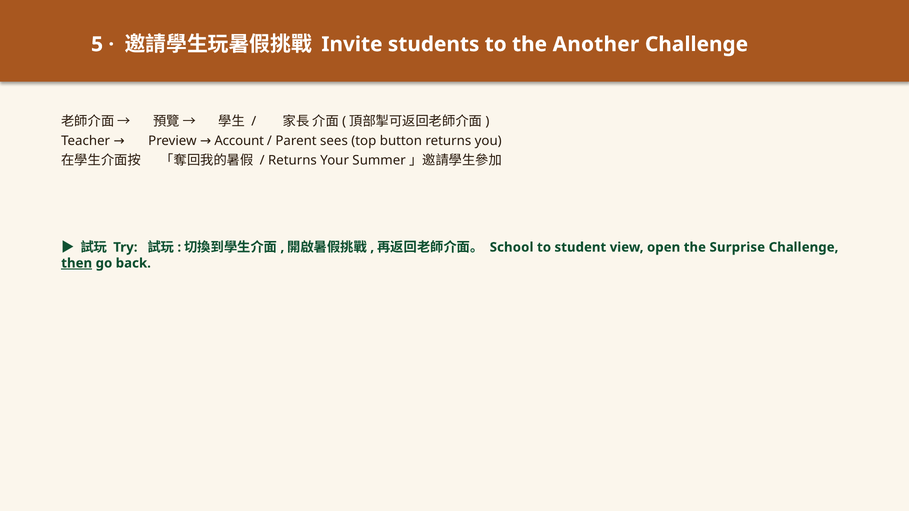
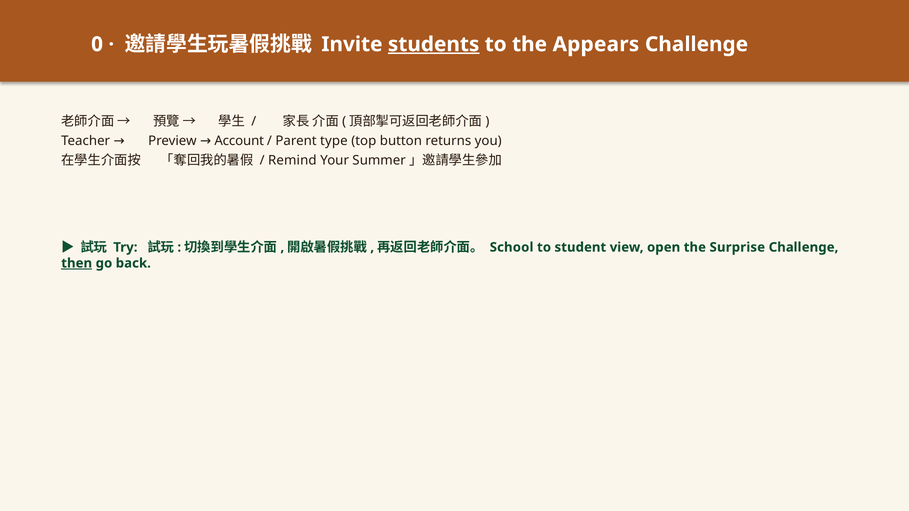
5: 5 -> 0 (97, 44)
students underline: none -> present (434, 44)
Another: Another -> Appears (596, 44)
sees: sees -> type (334, 141)
Returns: Returns -> Remind (292, 161)
